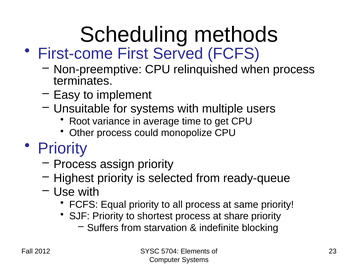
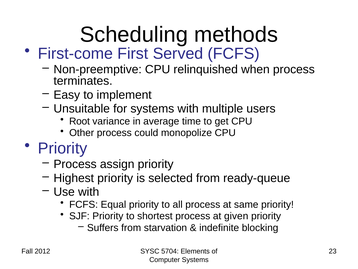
share: share -> given (236, 216)
